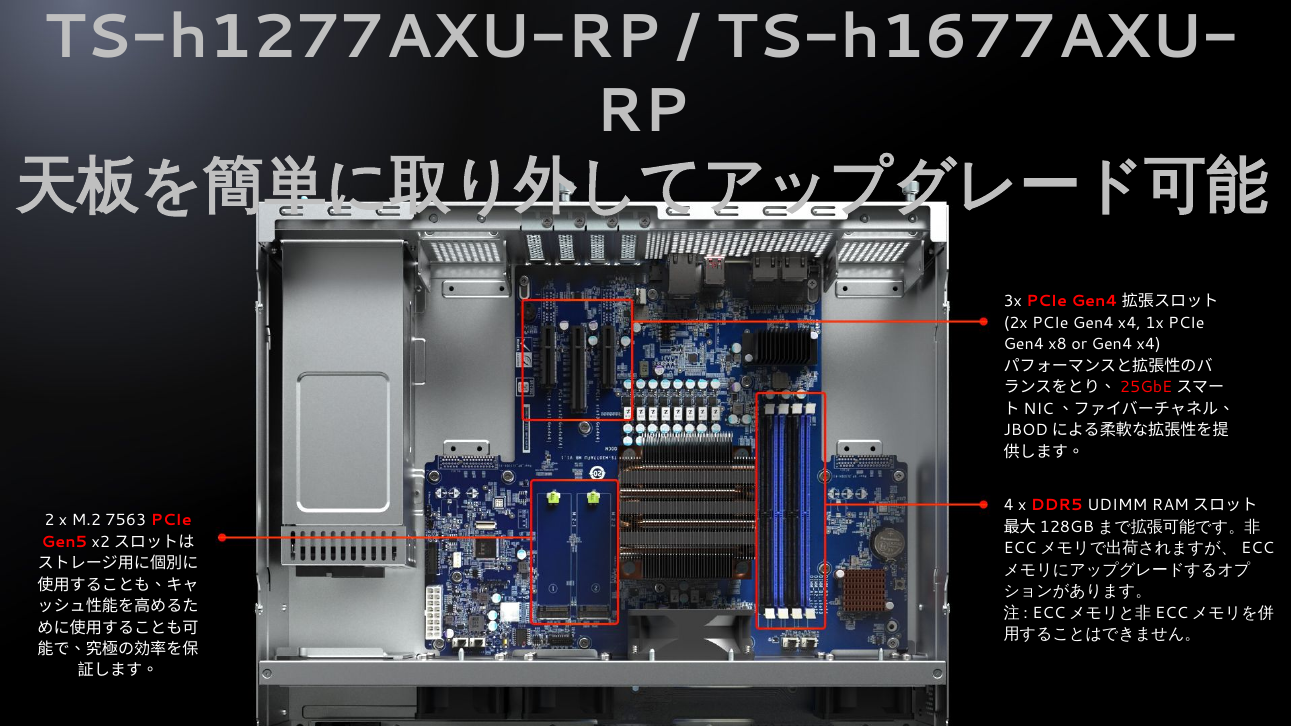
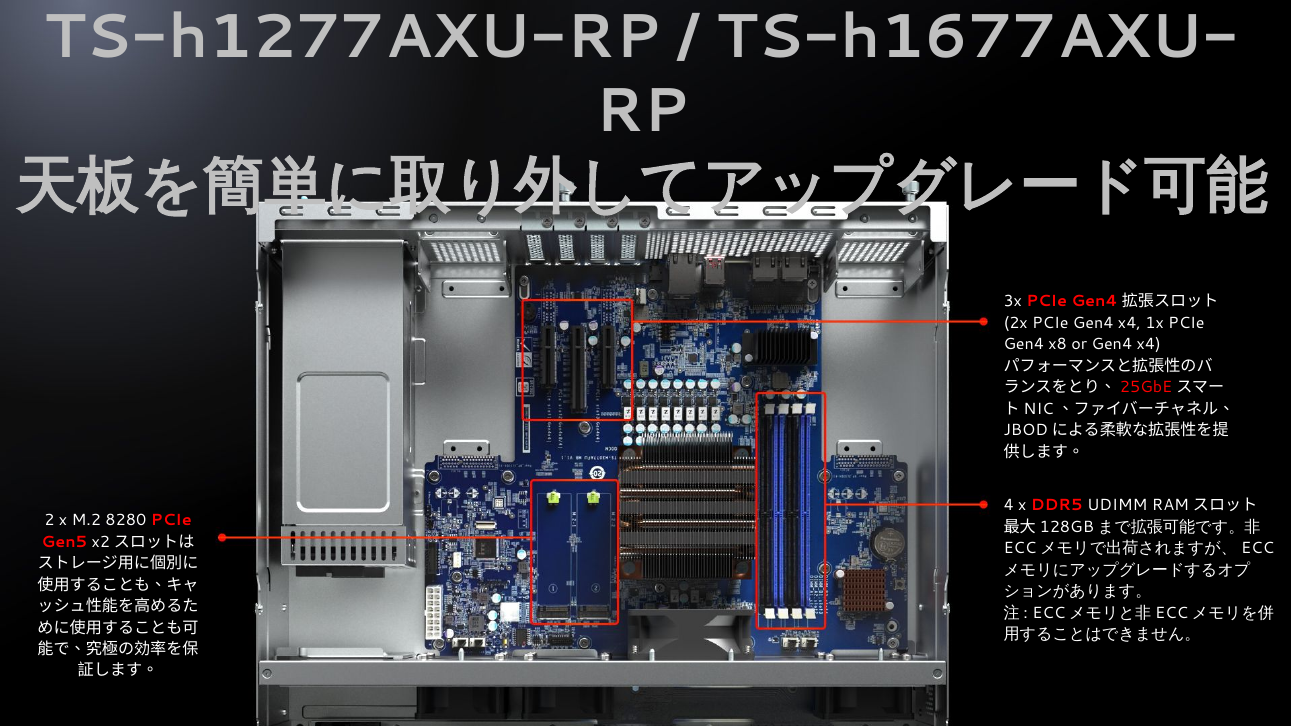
7563: 7563 -> 8280 (126, 520)
